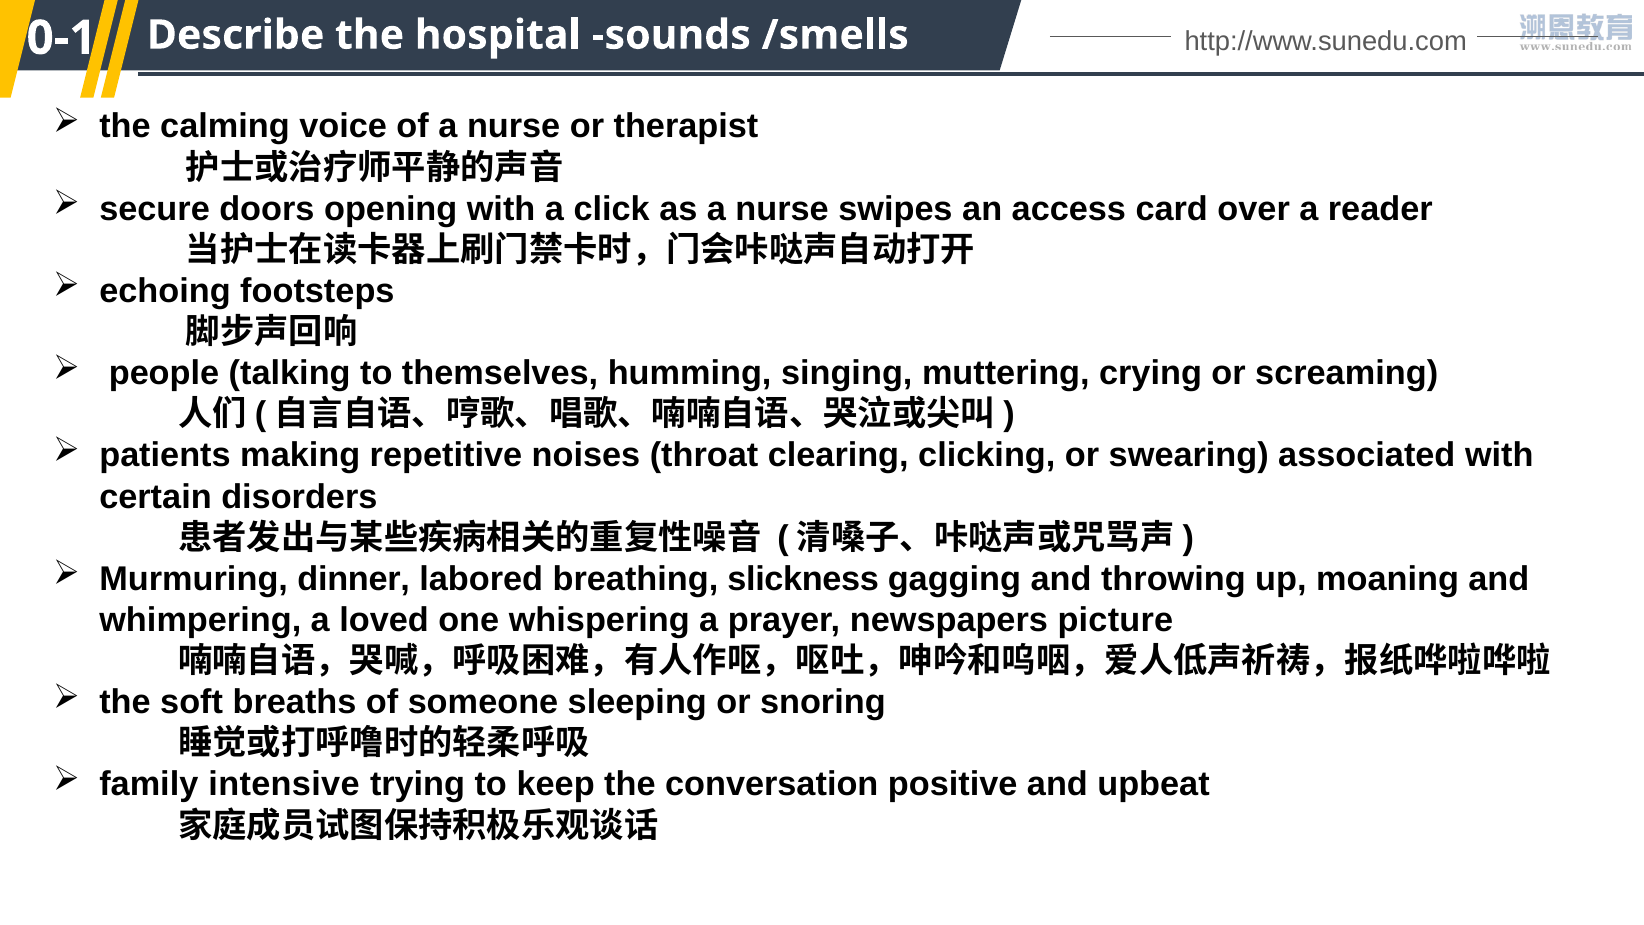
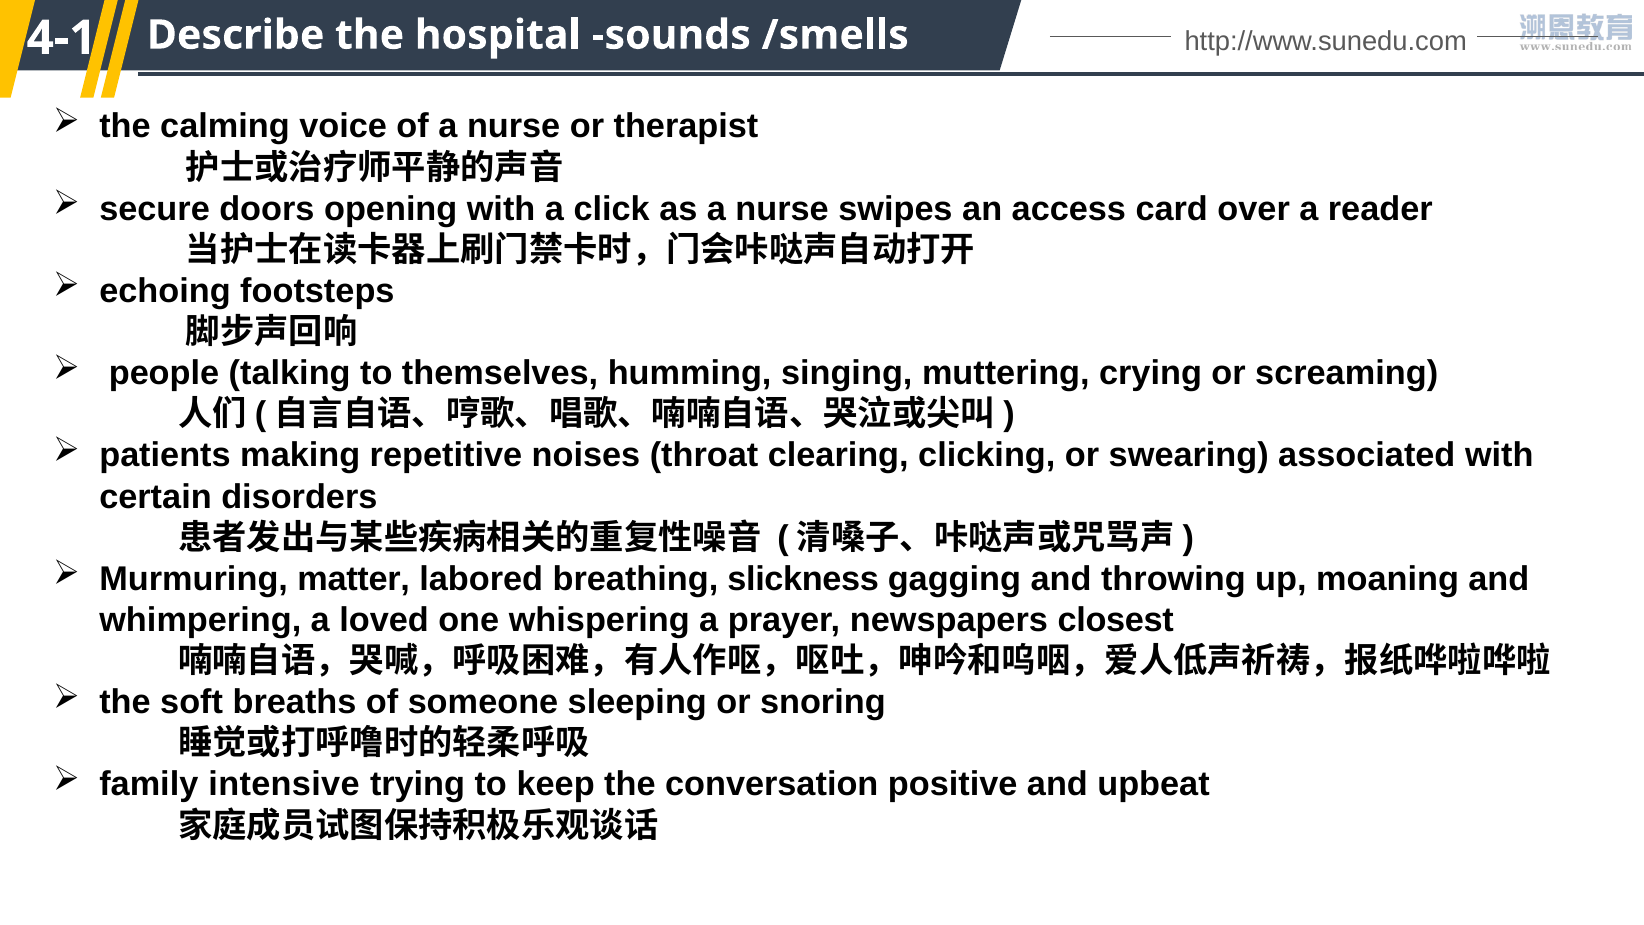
0-1: 0-1 -> 4-1 (61, 38)
dinner: dinner -> matter (354, 579)
picture: picture -> closest (1116, 620)
